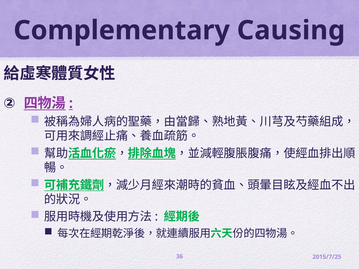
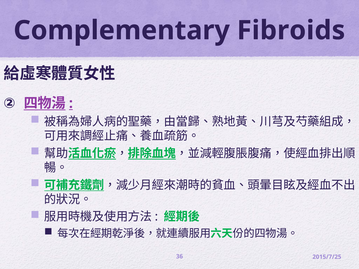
Causing: Causing -> Fibroids (291, 30)
